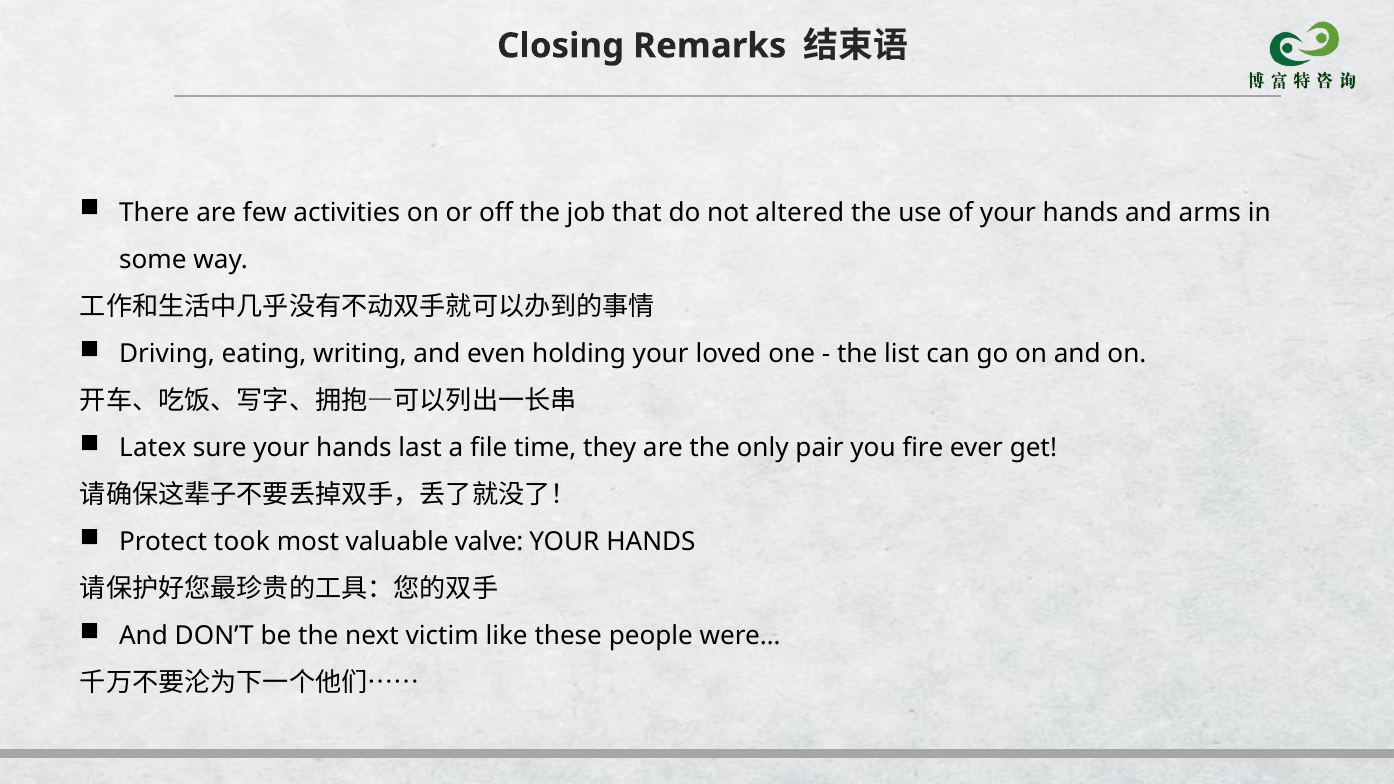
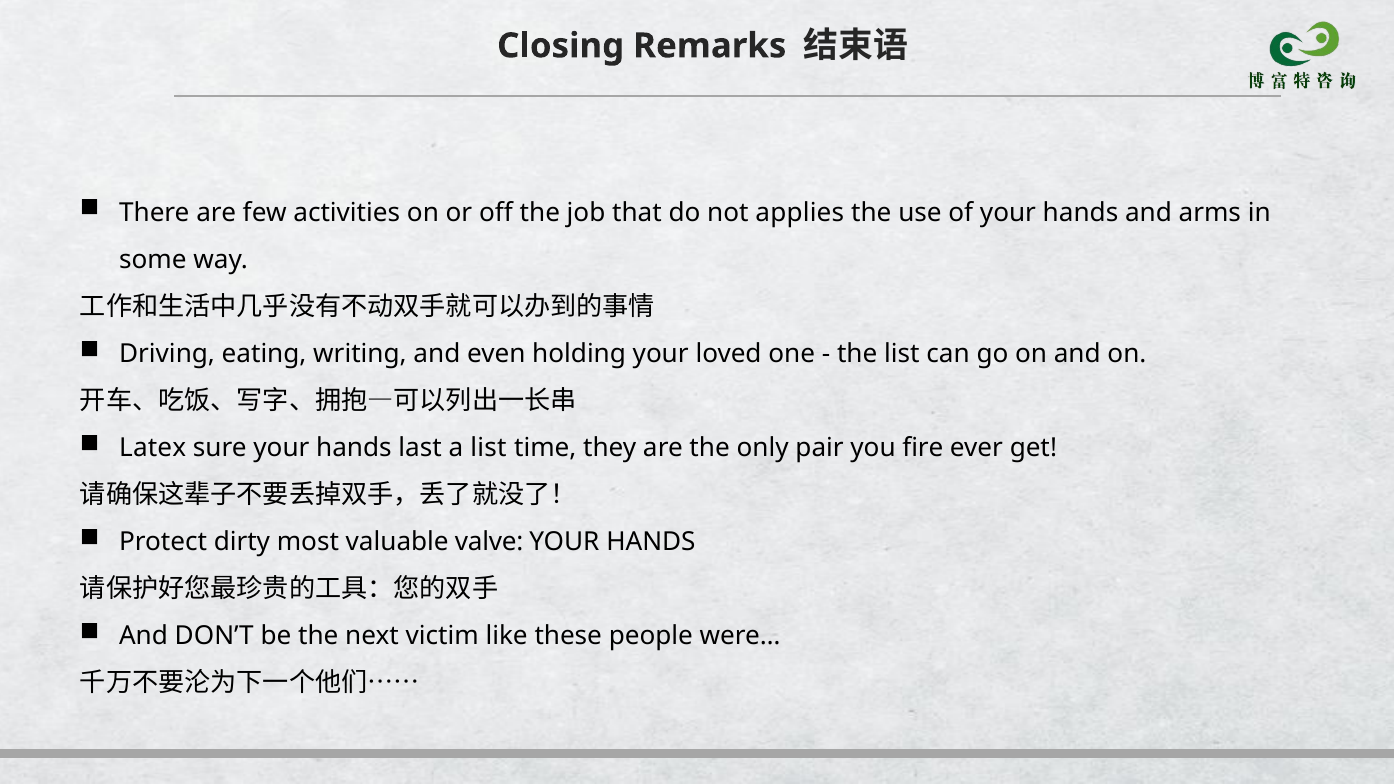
altered: altered -> applies (800, 213)
a file: file -> list (489, 448)
took: took -> dirty (242, 542)
